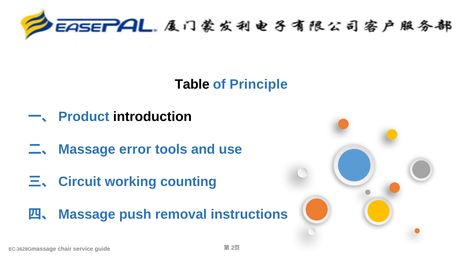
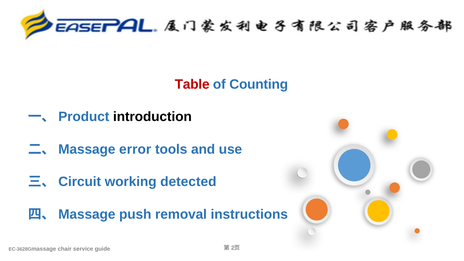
Table colour: black -> red (192, 84)
Principle: Principle -> Counting (259, 84)
counting: counting -> detected (188, 182)
